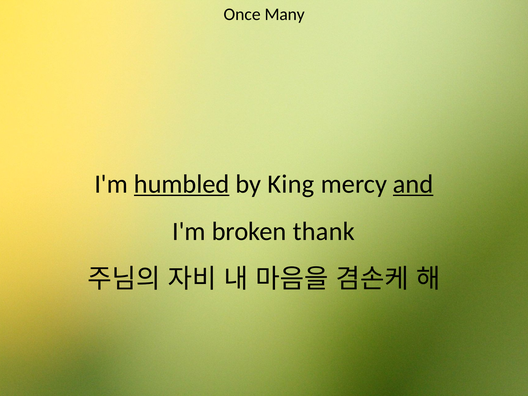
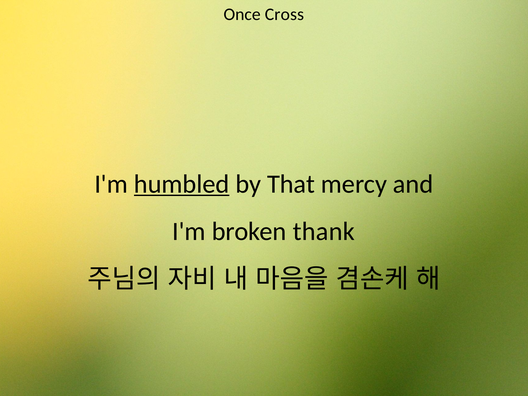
Many: Many -> Cross (284, 14)
King: King -> That (291, 184)
and underline: present -> none (413, 184)
